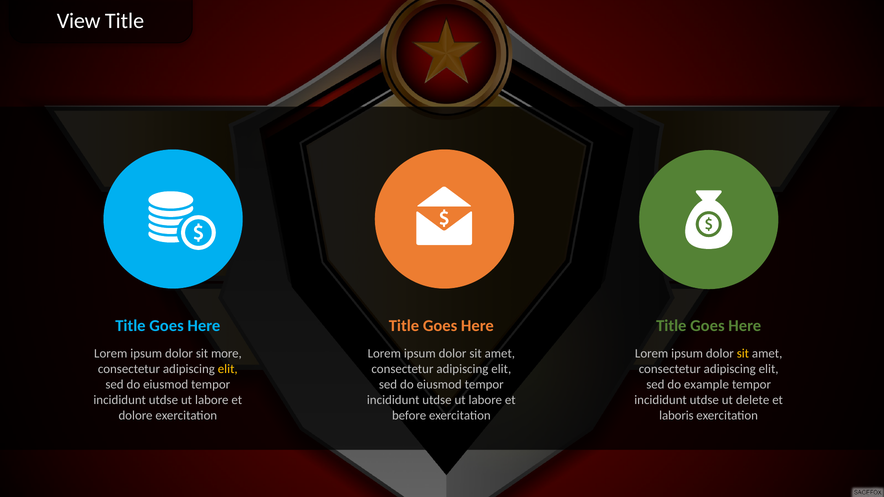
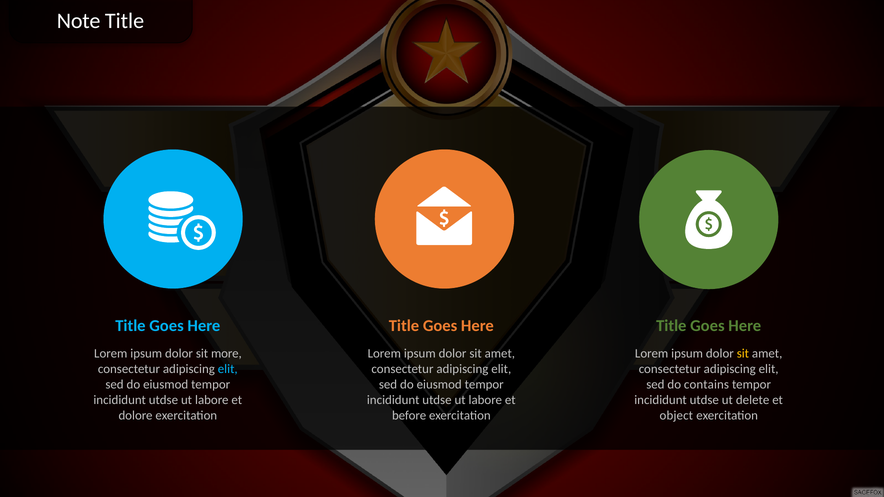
View: View -> Note (79, 21)
elit colour: yellow -> light blue (228, 369)
example: example -> contains (706, 385)
laboris: laboris -> object (676, 416)
